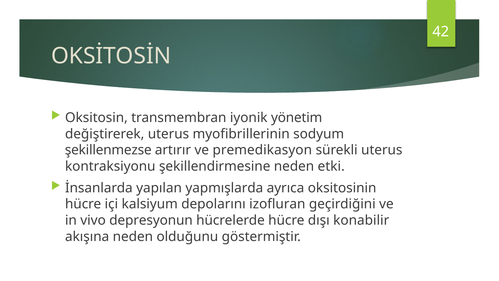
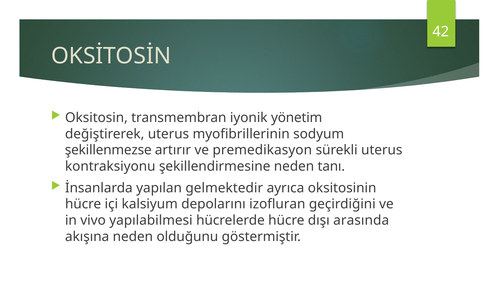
etki: etki -> tanı (331, 166)
yapmışlarda: yapmışlarda -> gelmektedir (224, 188)
depresyonun: depresyonun -> yapılabilmesi (151, 220)
konabilir: konabilir -> arasında (361, 220)
